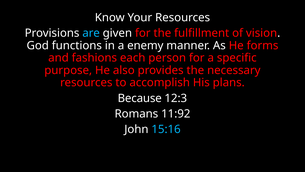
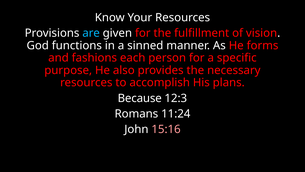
enemy: enemy -> sinned (145, 45)
11:92: 11:92 -> 11:24 (176, 114)
15:16 colour: light blue -> pink (166, 129)
